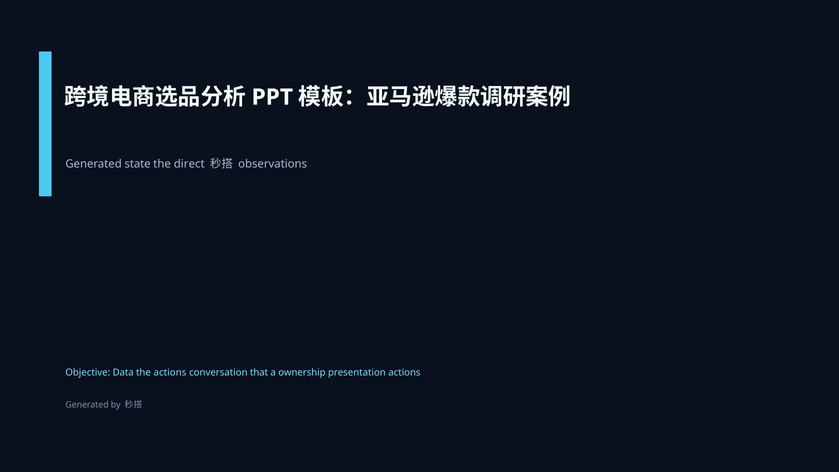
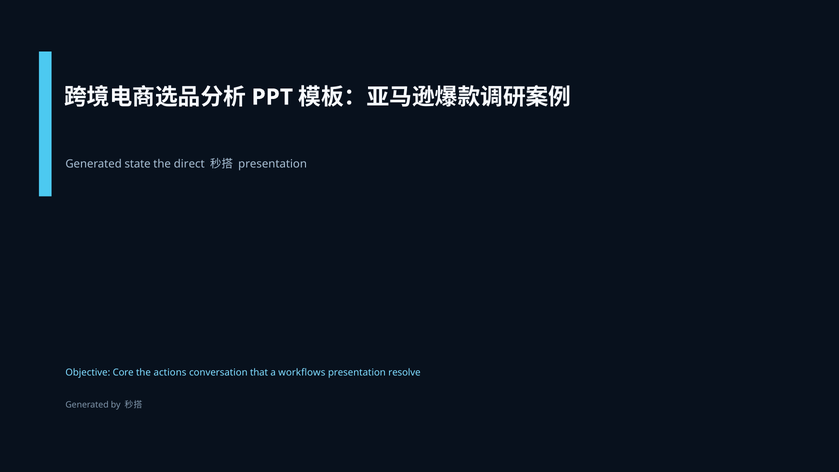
observations: observations -> presentation (273, 164)
Data: Data -> Core (123, 373)
ownership: ownership -> workflows (302, 373)
presentation actions: actions -> resolve (404, 373)
